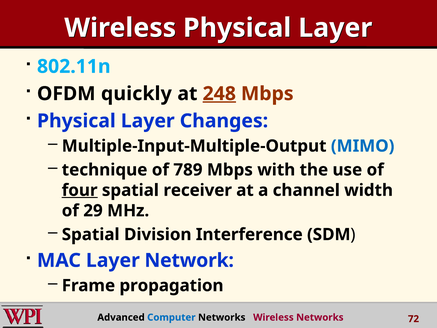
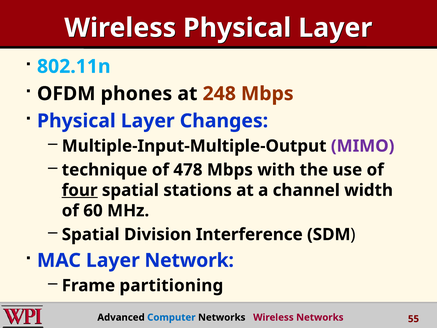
quickly: quickly -> phones (136, 94)
248 underline: present -> none (219, 94)
MIMO colour: blue -> purple (363, 146)
789: 789 -> 478 (188, 170)
receiver: receiver -> stations (198, 190)
29: 29 -> 60 (93, 211)
propagation: propagation -> partitioning (171, 285)
72: 72 -> 55 (413, 319)
